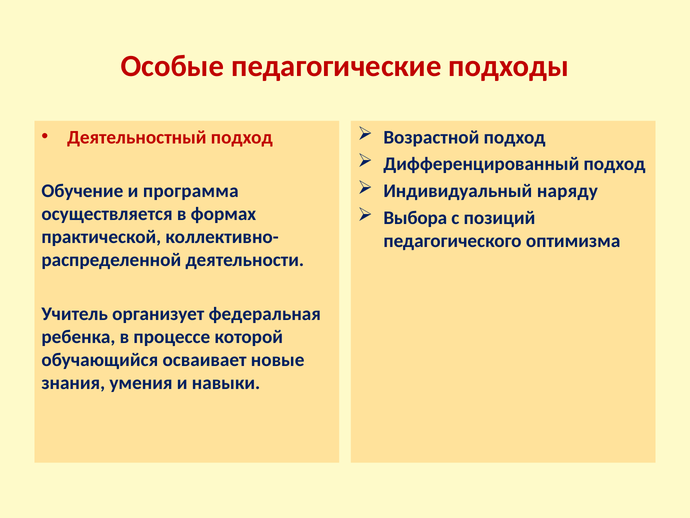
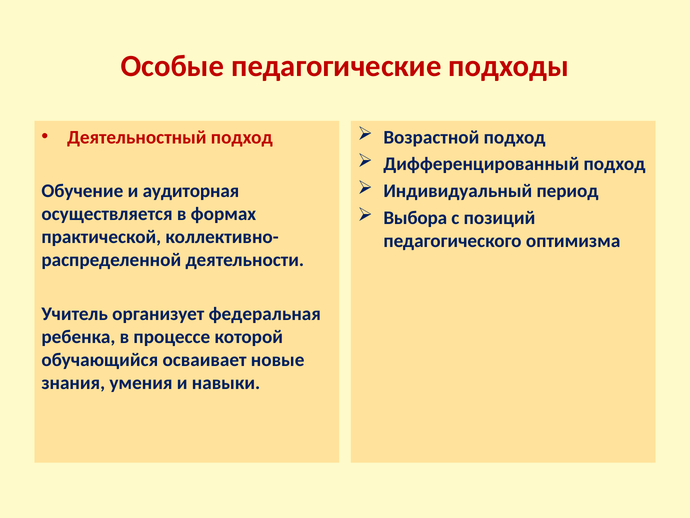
наряду: наряду -> период (567, 191)
программа: программа -> аудиторная (191, 191)
